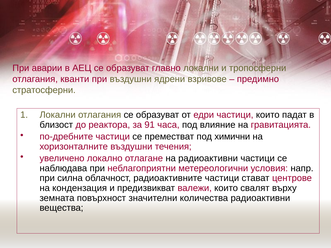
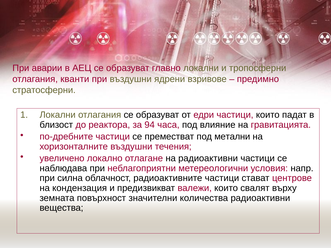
91: 91 -> 94 (150, 125)
химични: химични -> метални (232, 137)
